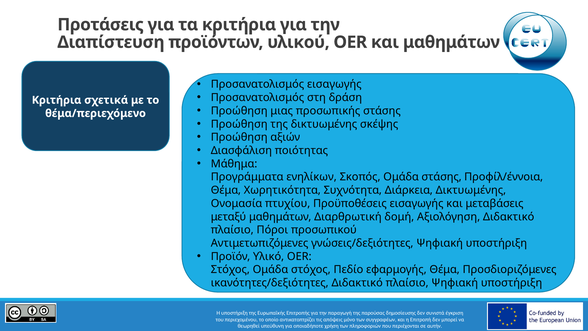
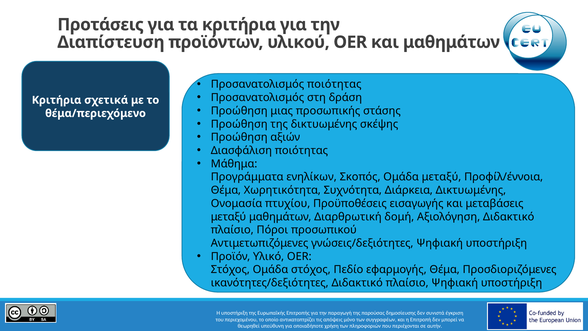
Προσανατολισμός εισαγωγής: εισαγωγής -> ποιότητας (334, 84)
Ομάδα στάσης: στάσης -> μεταξύ (441, 177)
